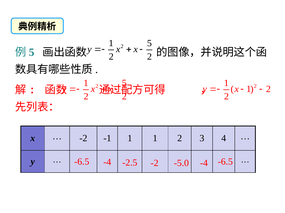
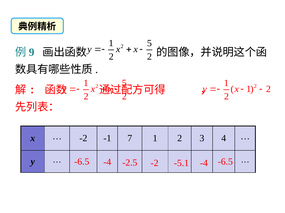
5: 5 -> 9 (32, 52)
-1 1: 1 -> 7 (130, 139)
-5.0: -5.0 -> -5.1 (181, 164)
